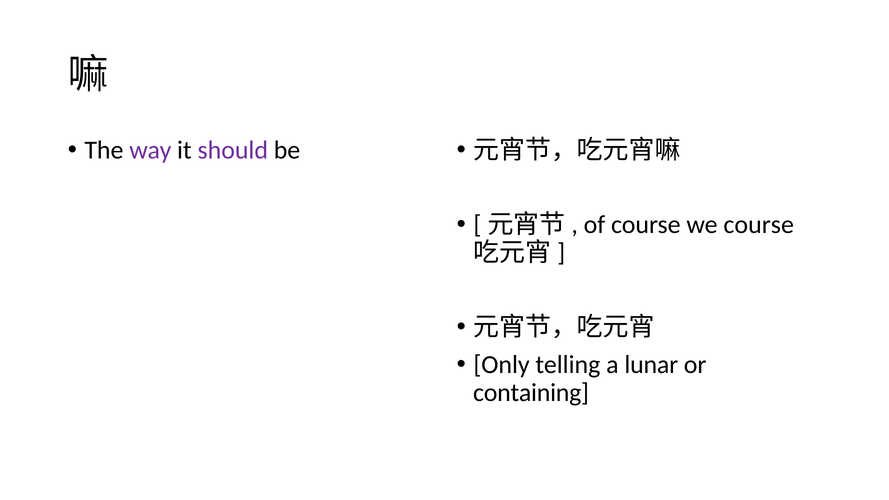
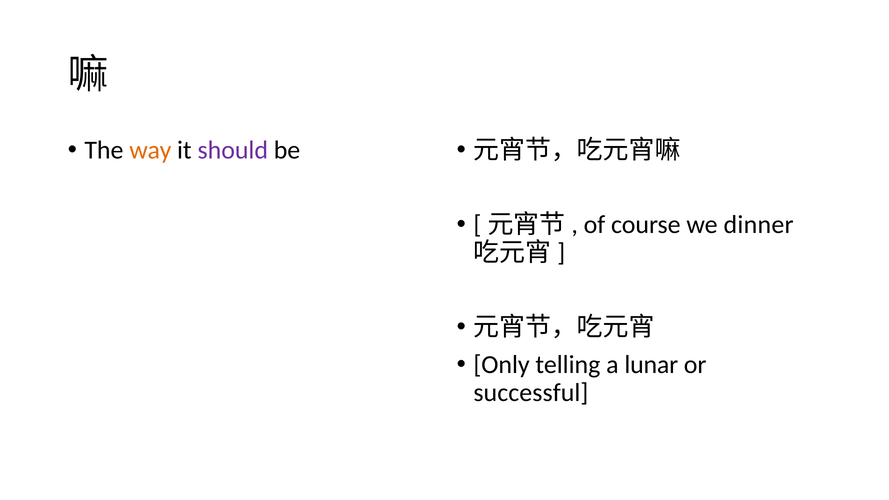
way colour: purple -> orange (150, 150)
we course: course -> dinner (759, 225)
containing: containing -> successful (531, 393)
